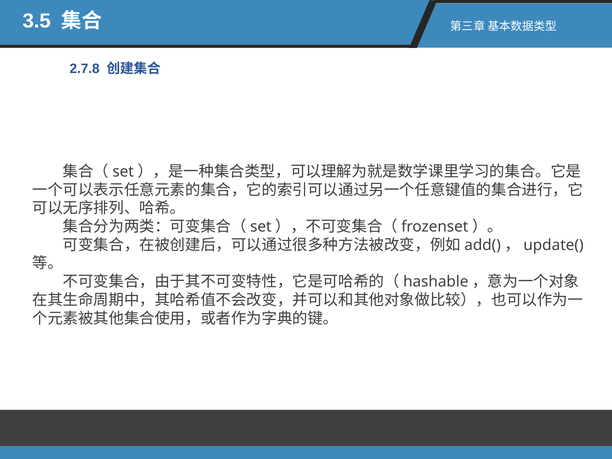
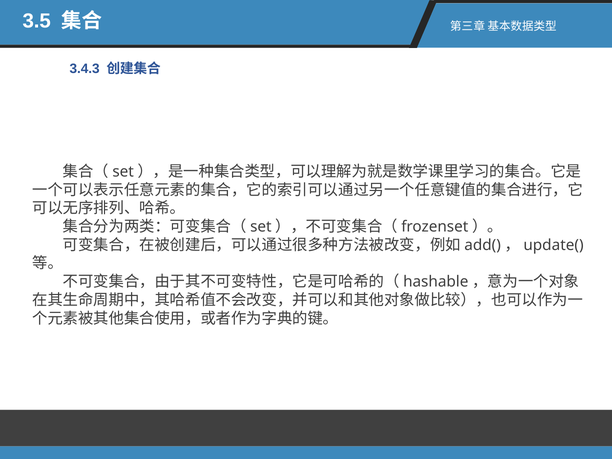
2.7.8: 2.7.8 -> 3.4.3 (85, 69)
